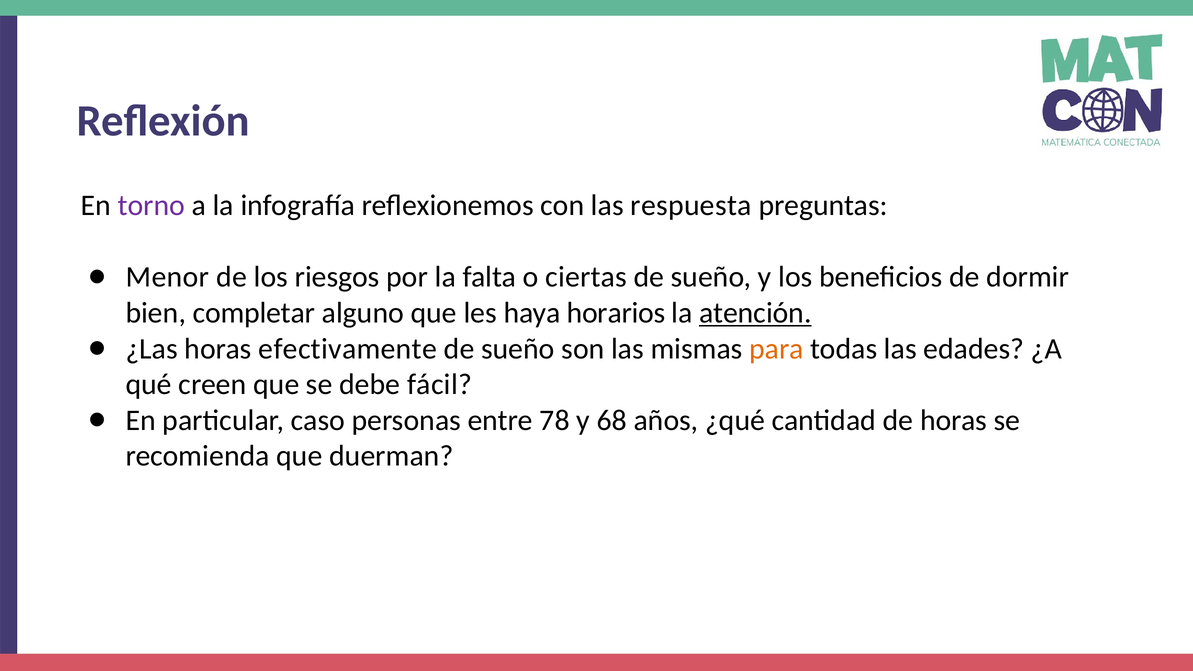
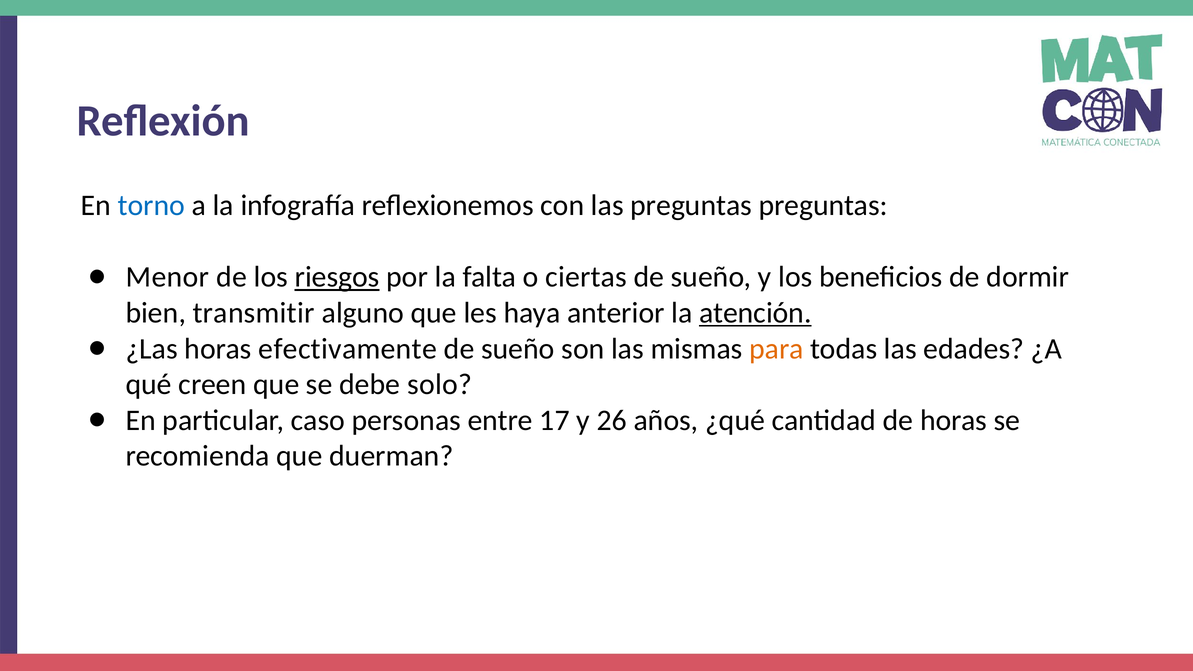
torno colour: purple -> blue (151, 206)
las respuesta: respuesta -> preguntas (691, 206)
riesgos underline: none -> present (337, 277)
completar: completar -> transmitir (254, 313)
horarios: horarios -> anterior (616, 313)
fácil: fácil -> solo (440, 384)
78: 78 -> 17 (555, 420)
68: 68 -> 26 (612, 420)
